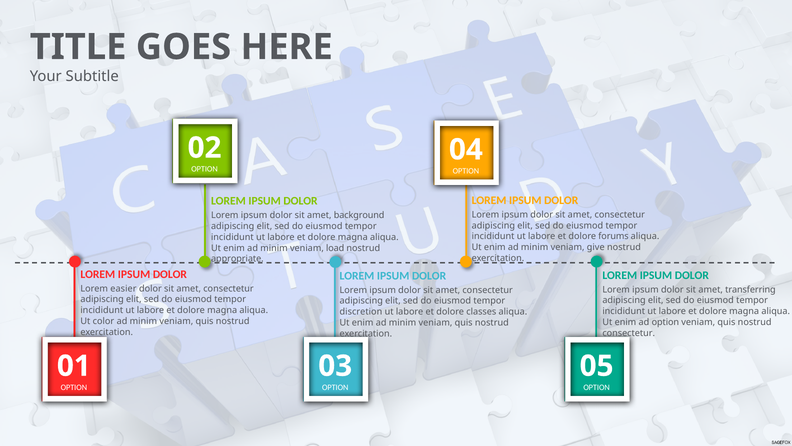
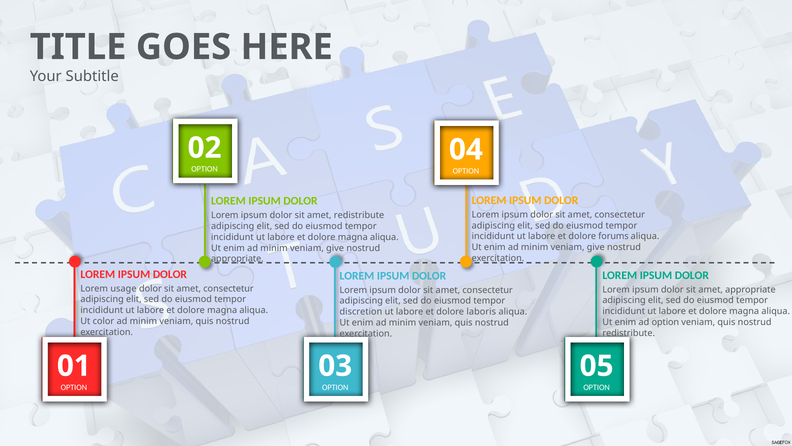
amet background: background -> redistribute (359, 215)
load: load -> give (335, 248)
easier: easier -> usage (123, 288)
amet transferring: transferring -> appropriate (750, 289)
classes: classes -> laboris (481, 312)
consectetur: consectetur -> redistribute (629, 333)
